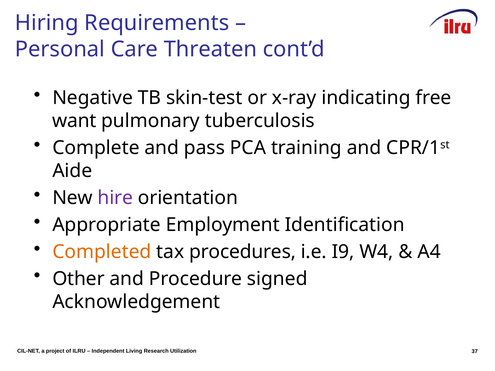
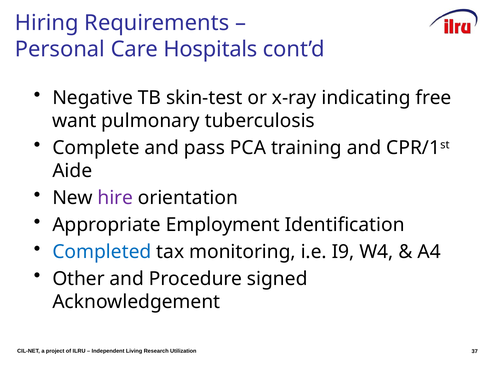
Threaten: Threaten -> Hospitals (210, 49)
Completed colour: orange -> blue (102, 252)
procedures: procedures -> monitoring (242, 252)
